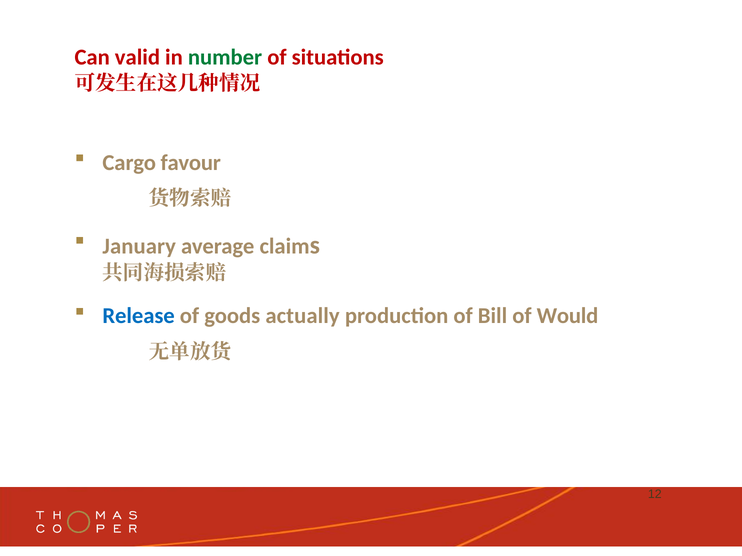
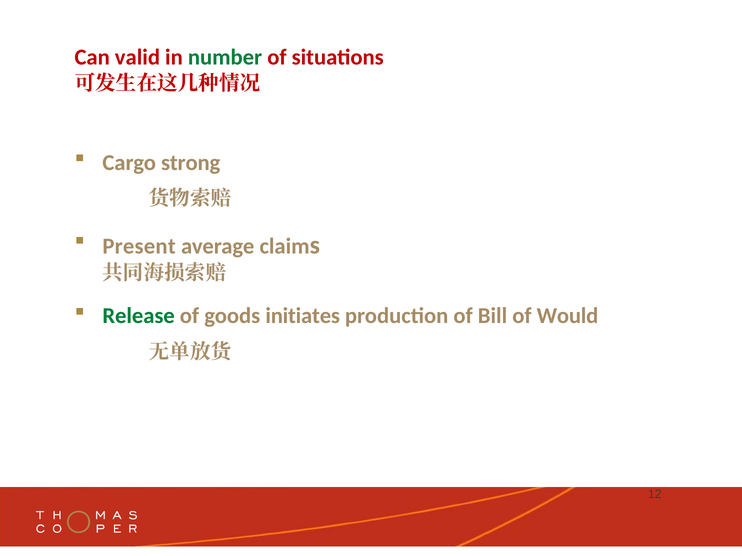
favour: favour -> strong (191, 163)
January: January -> Present (139, 247)
Release colour: blue -> green (139, 316)
actually: actually -> initiates (303, 316)
